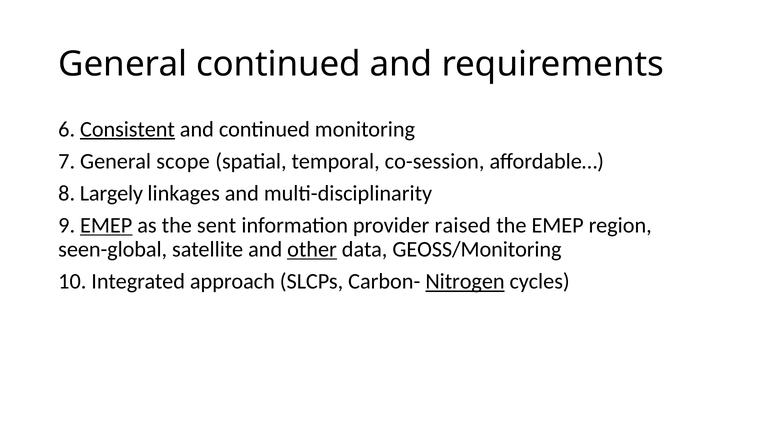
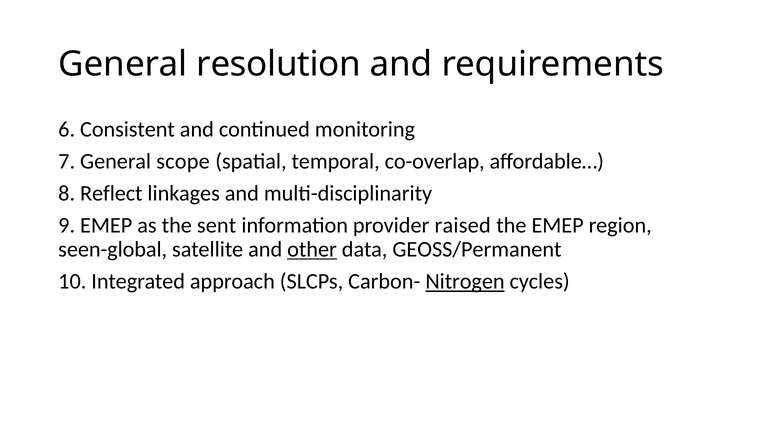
General continued: continued -> resolution (279, 64)
Consistent underline: present -> none (127, 129)
co-session: co-session -> co-overlap (435, 161)
Largely: Largely -> Reflect (111, 193)
EMEP underline: present -> none (106, 225)
GEOSS/Monitoring: GEOSS/Monitoring -> GEOSS/Permanent (477, 249)
